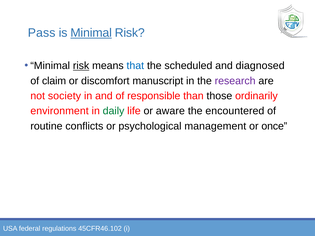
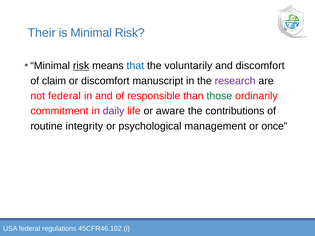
Pass: Pass -> Their (42, 33)
Minimal underline: present -> none (91, 33)
scheduled: scheduled -> voluntarily (188, 66)
and diagnosed: diagnosed -> discomfort (260, 66)
not society: society -> federal (64, 96)
those colour: black -> green (219, 96)
environment: environment -> commitment (60, 111)
daily colour: green -> purple (114, 111)
encountered: encountered -> contributions (235, 111)
conflicts: conflicts -> integrity (84, 126)
